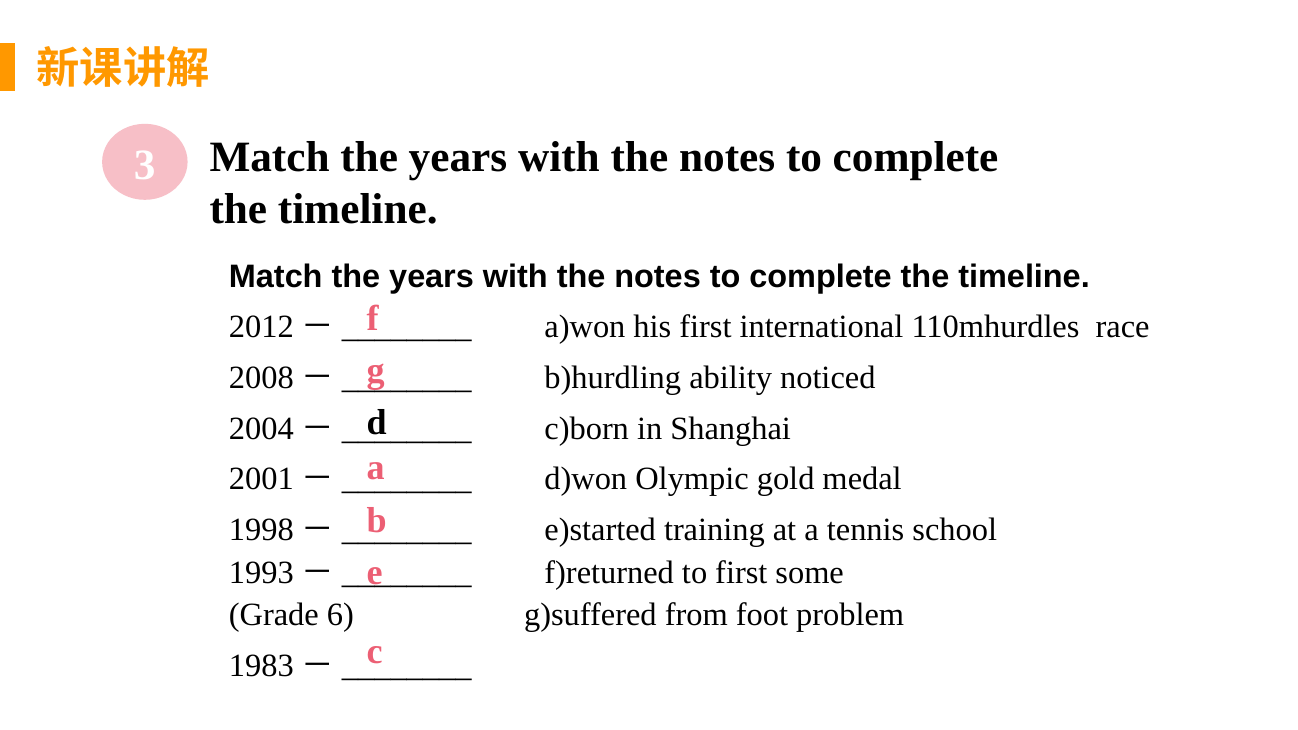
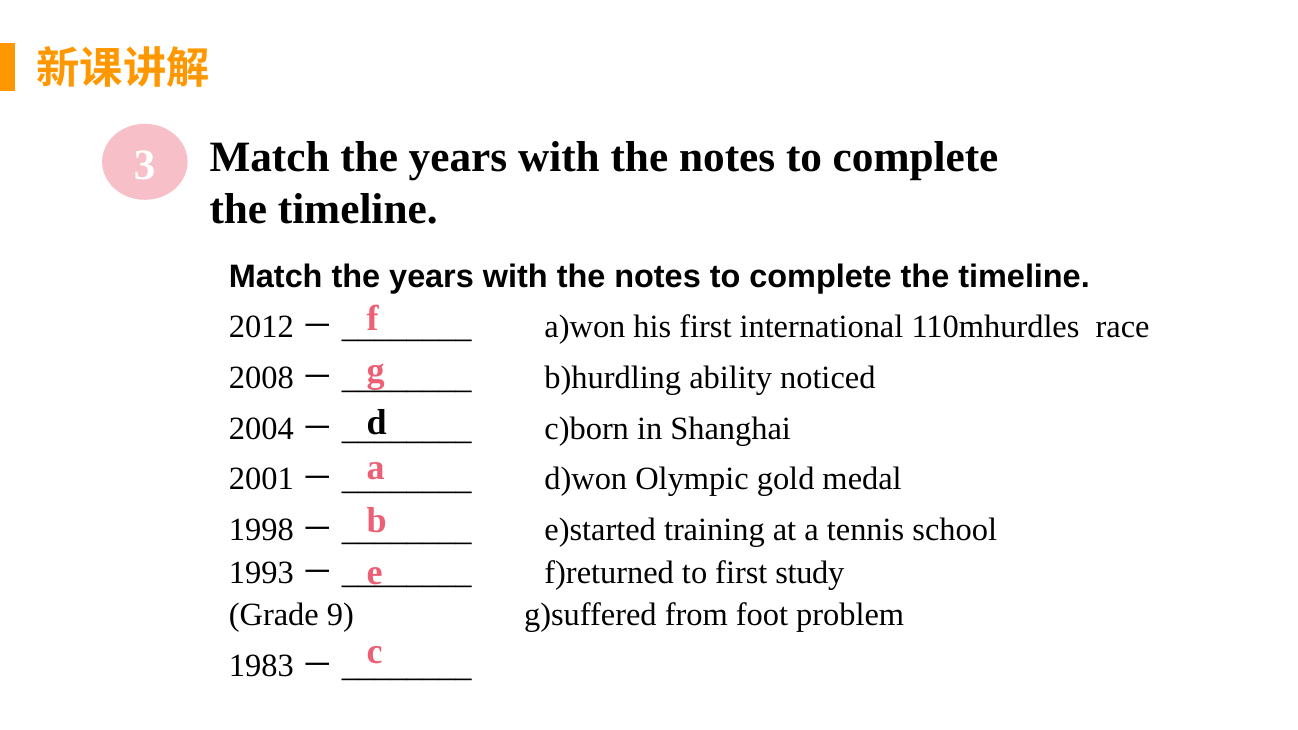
some: some -> study (810, 572)
6: 6 -> 9 (340, 615)
